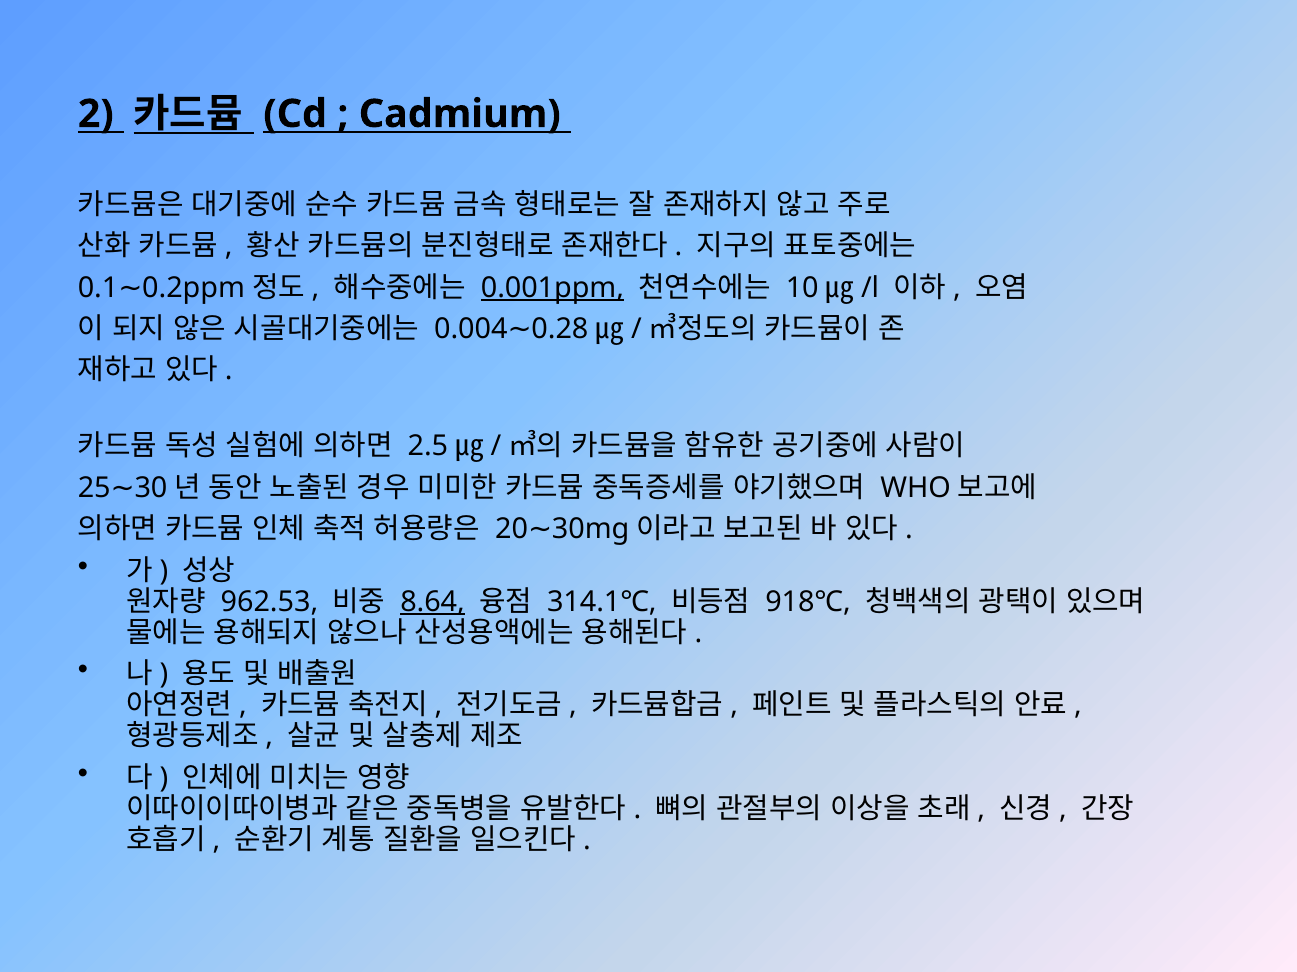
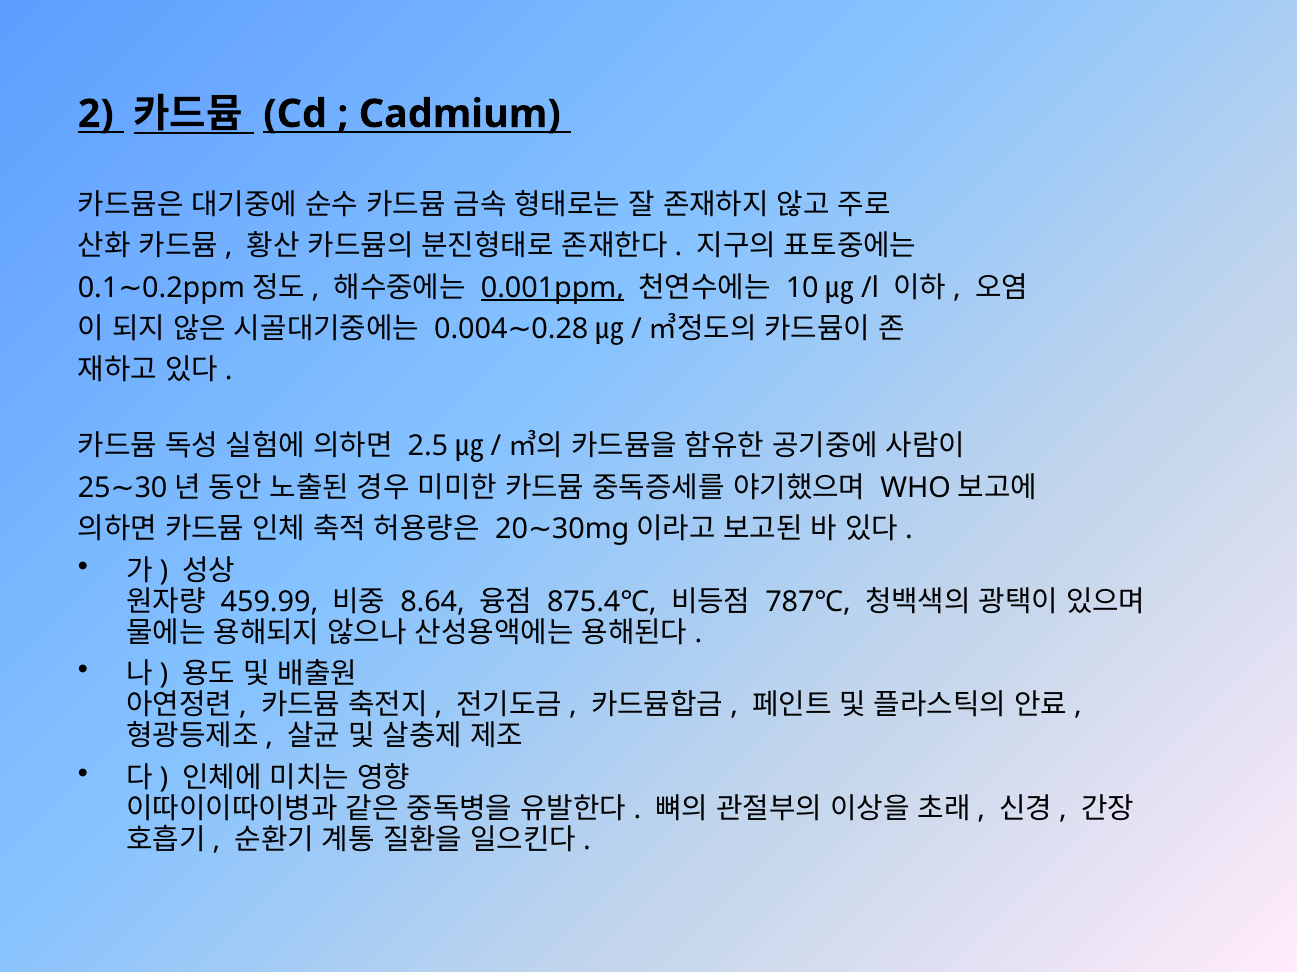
962.53: 962.53 -> 459.99 (269, 602)
8.64 underline: present -> none (433, 602)
314.1℃: 314.1℃ -> 875.4℃ (602, 602)
918℃: 918℃ -> 787℃ (808, 602)
